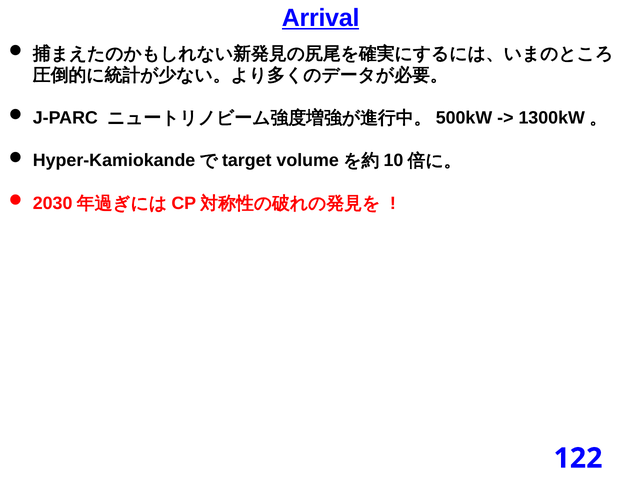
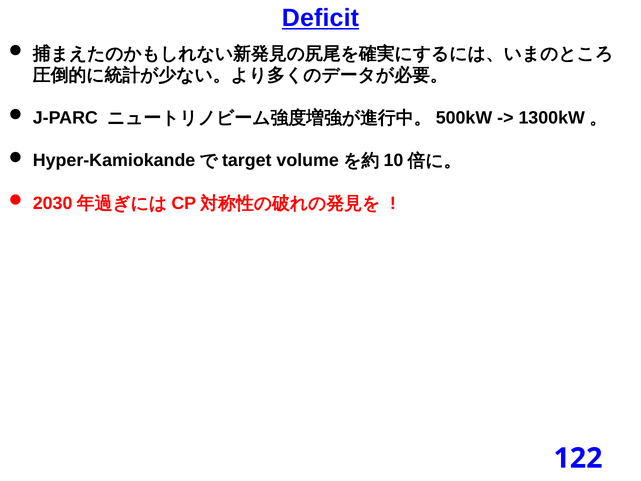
Arrival: Arrival -> Deficit (320, 18)
